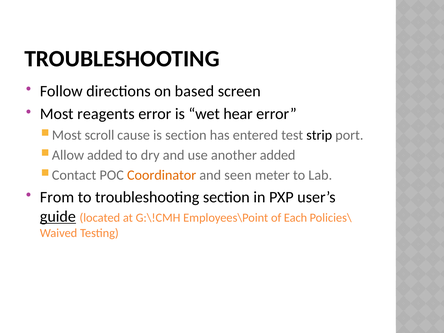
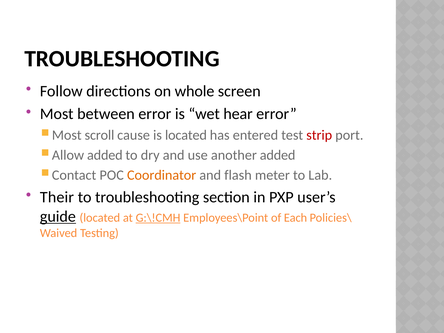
based: based -> whole (195, 91)
reagents: reagents -> between (106, 114)
is section: section -> located (186, 135)
strip colour: black -> red (319, 135)
seen: seen -> flash (238, 175)
From: From -> Their (57, 197)
G:\!CMH underline: none -> present (158, 218)
